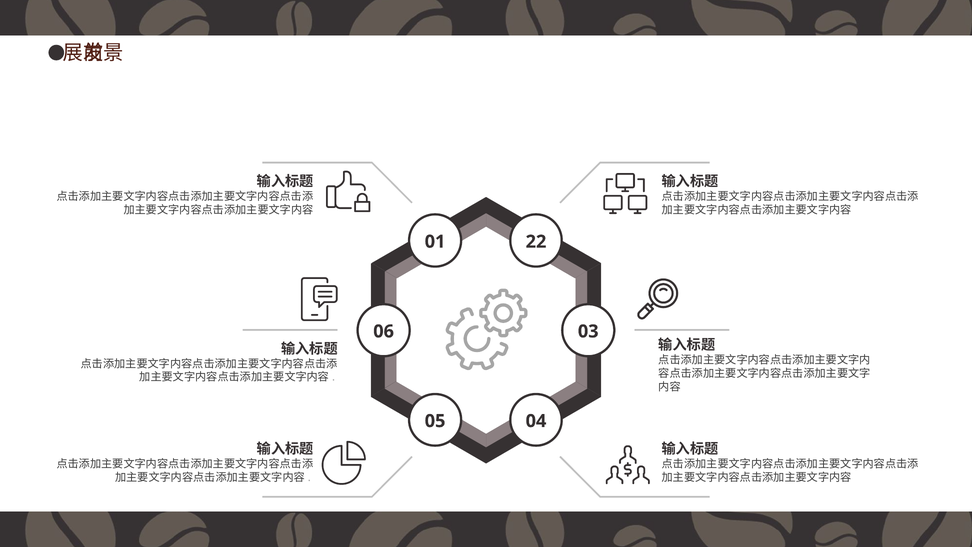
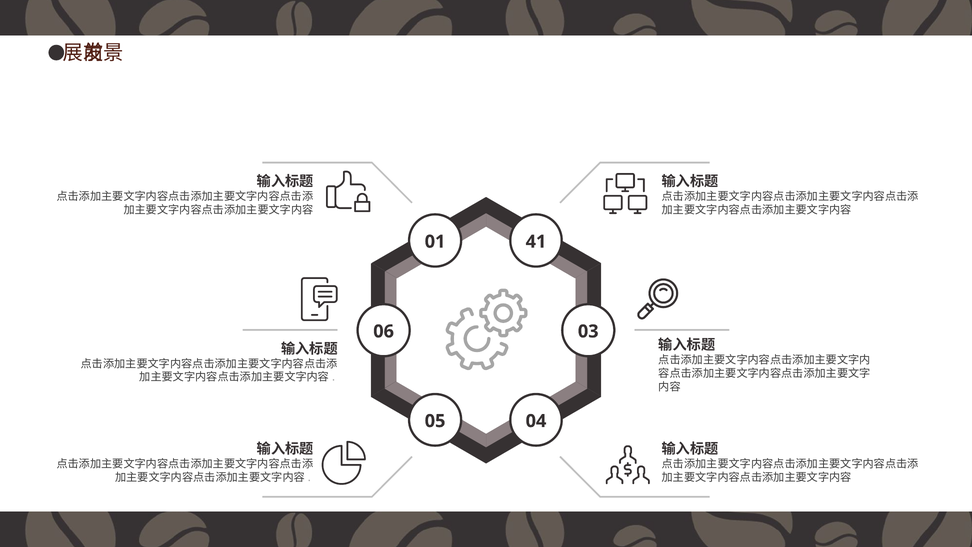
22: 22 -> 41 (536, 242)
